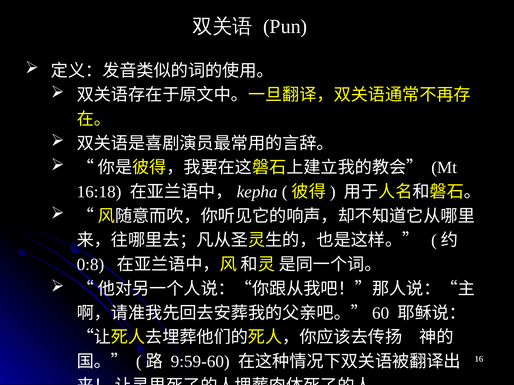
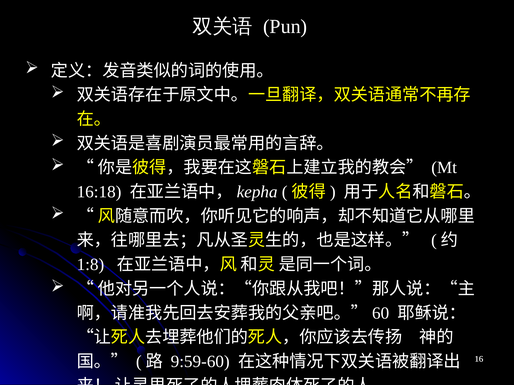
0:8: 0:8 -> 1:8 (90, 265)
